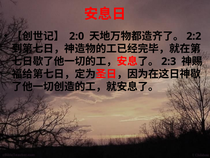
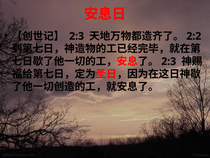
2:0: 2:0 -> 2:3 (77, 36)
